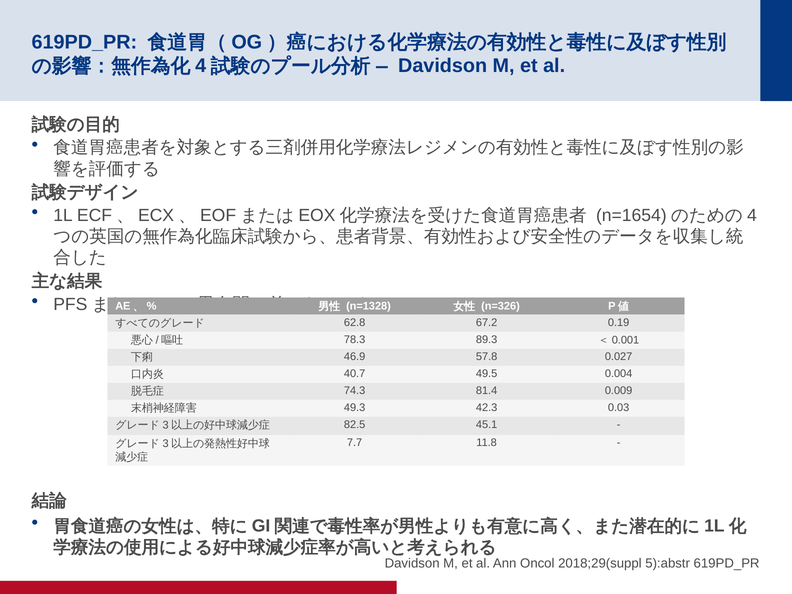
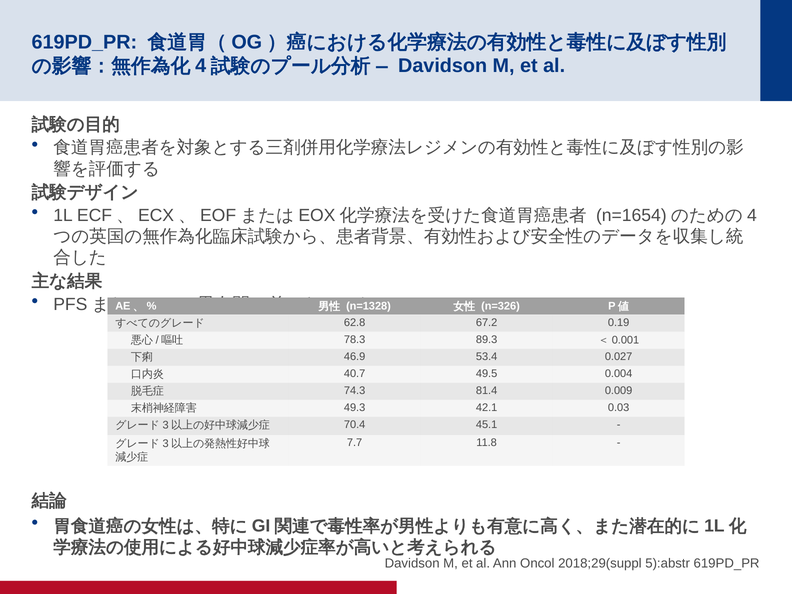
57.8: 57.8 -> 53.4 (487, 357)
42.3: 42.3 -> 42.1 (487, 408)
82.5: 82.5 -> 70.4 (355, 425)
